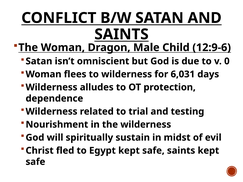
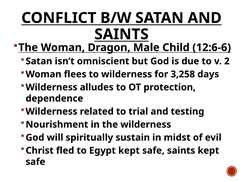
12:9-6: 12:9-6 -> 12:6-6 (212, 48)
0: 0 -> 2 (227, 61)
6,031: 6,031 -> 3,258 (183, 74)
